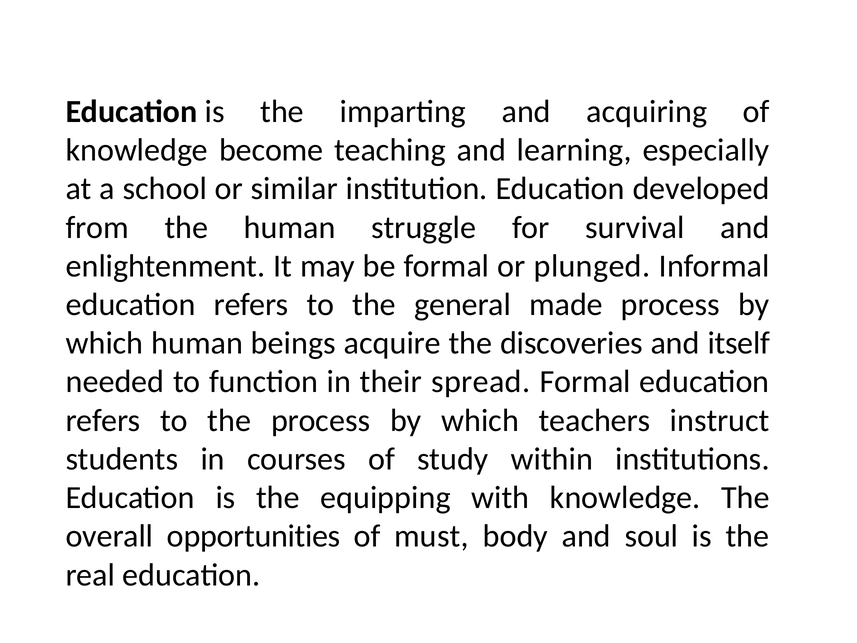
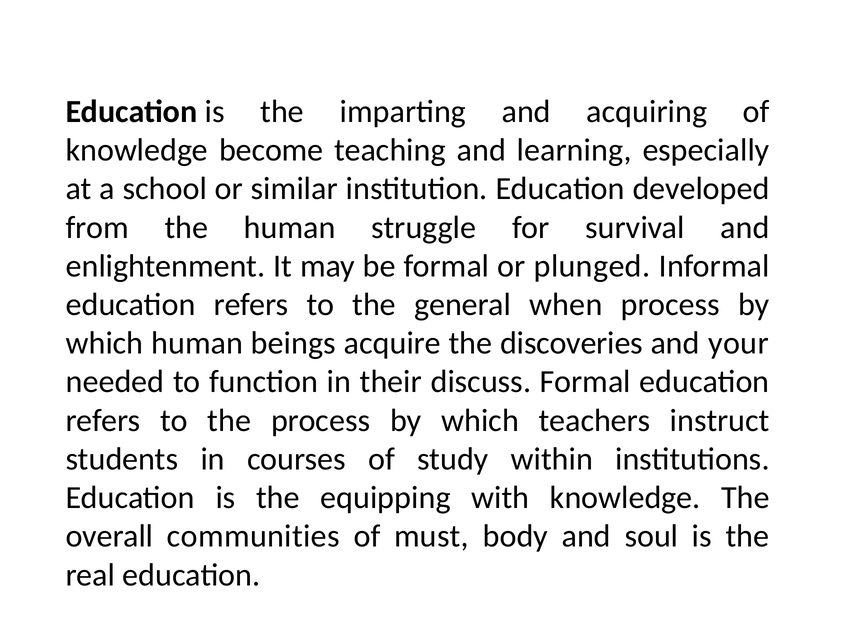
made: made -> when (566, 305)
itself: itself -> your (738, 343)
spread: spread -> discuss (481, 382)
opportunities: opportunities -> communities (253, 536)
